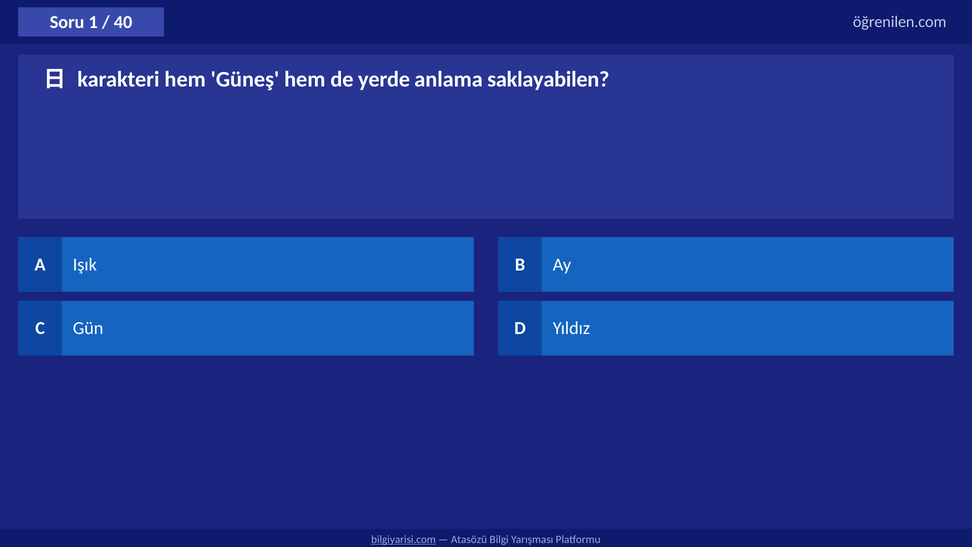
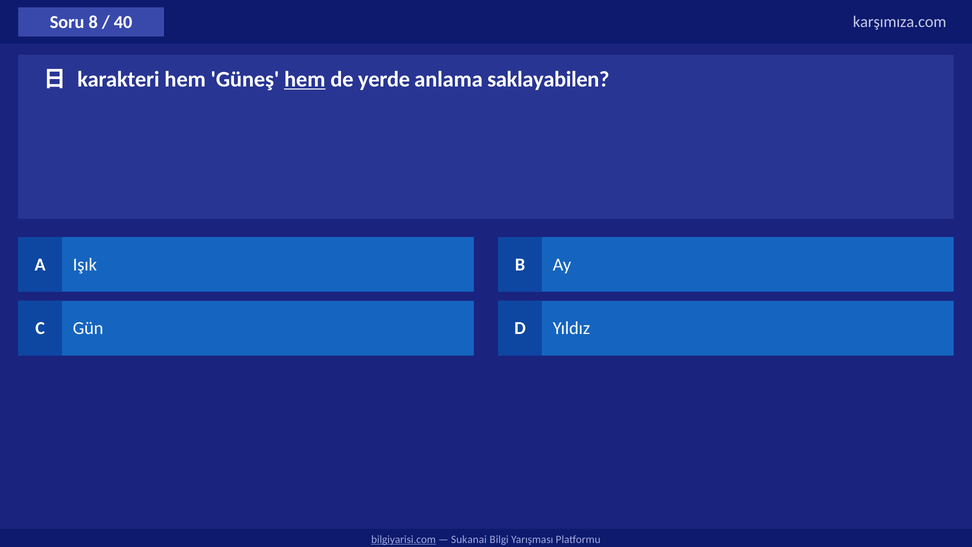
1: 1 -> 8 (93, 22)
öğrenilen.com: öğrenilen.com -> karşımıza.com (900, 22)
hem underline: none -> present (305, 79)
Atasözü: Atasözü -> Sukanai (469, 539)
